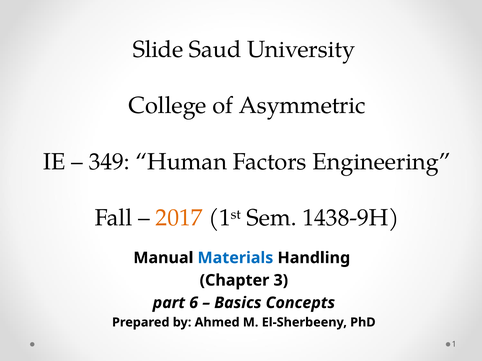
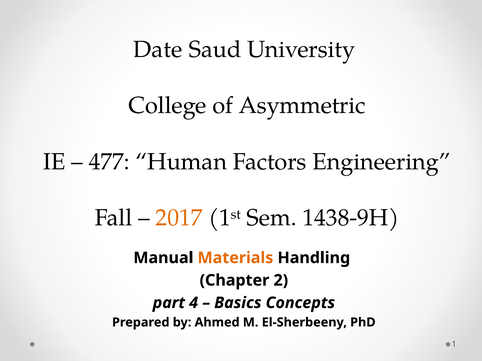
Slide: Slide -> Date (158, 49)
349: 349 -> 477 (109, 162)
Materials colour: blue -> orange (235, 258)
3: 3 -> 2 (281, 281)
6: 6 -> 4 (194, 303)
